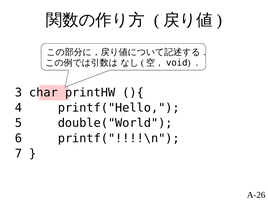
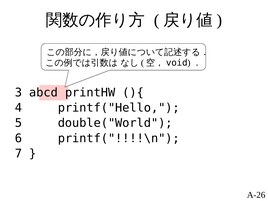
char: char -> abcd (43, 93)
